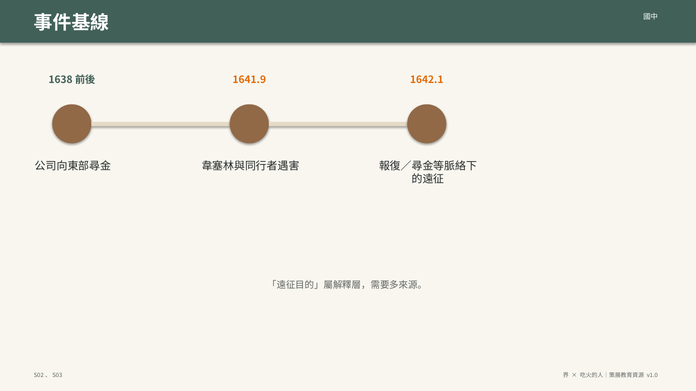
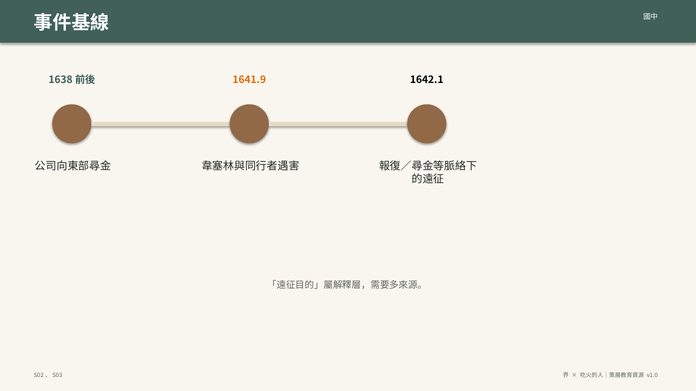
1642.1 colour: orange -> black (427, 80)
